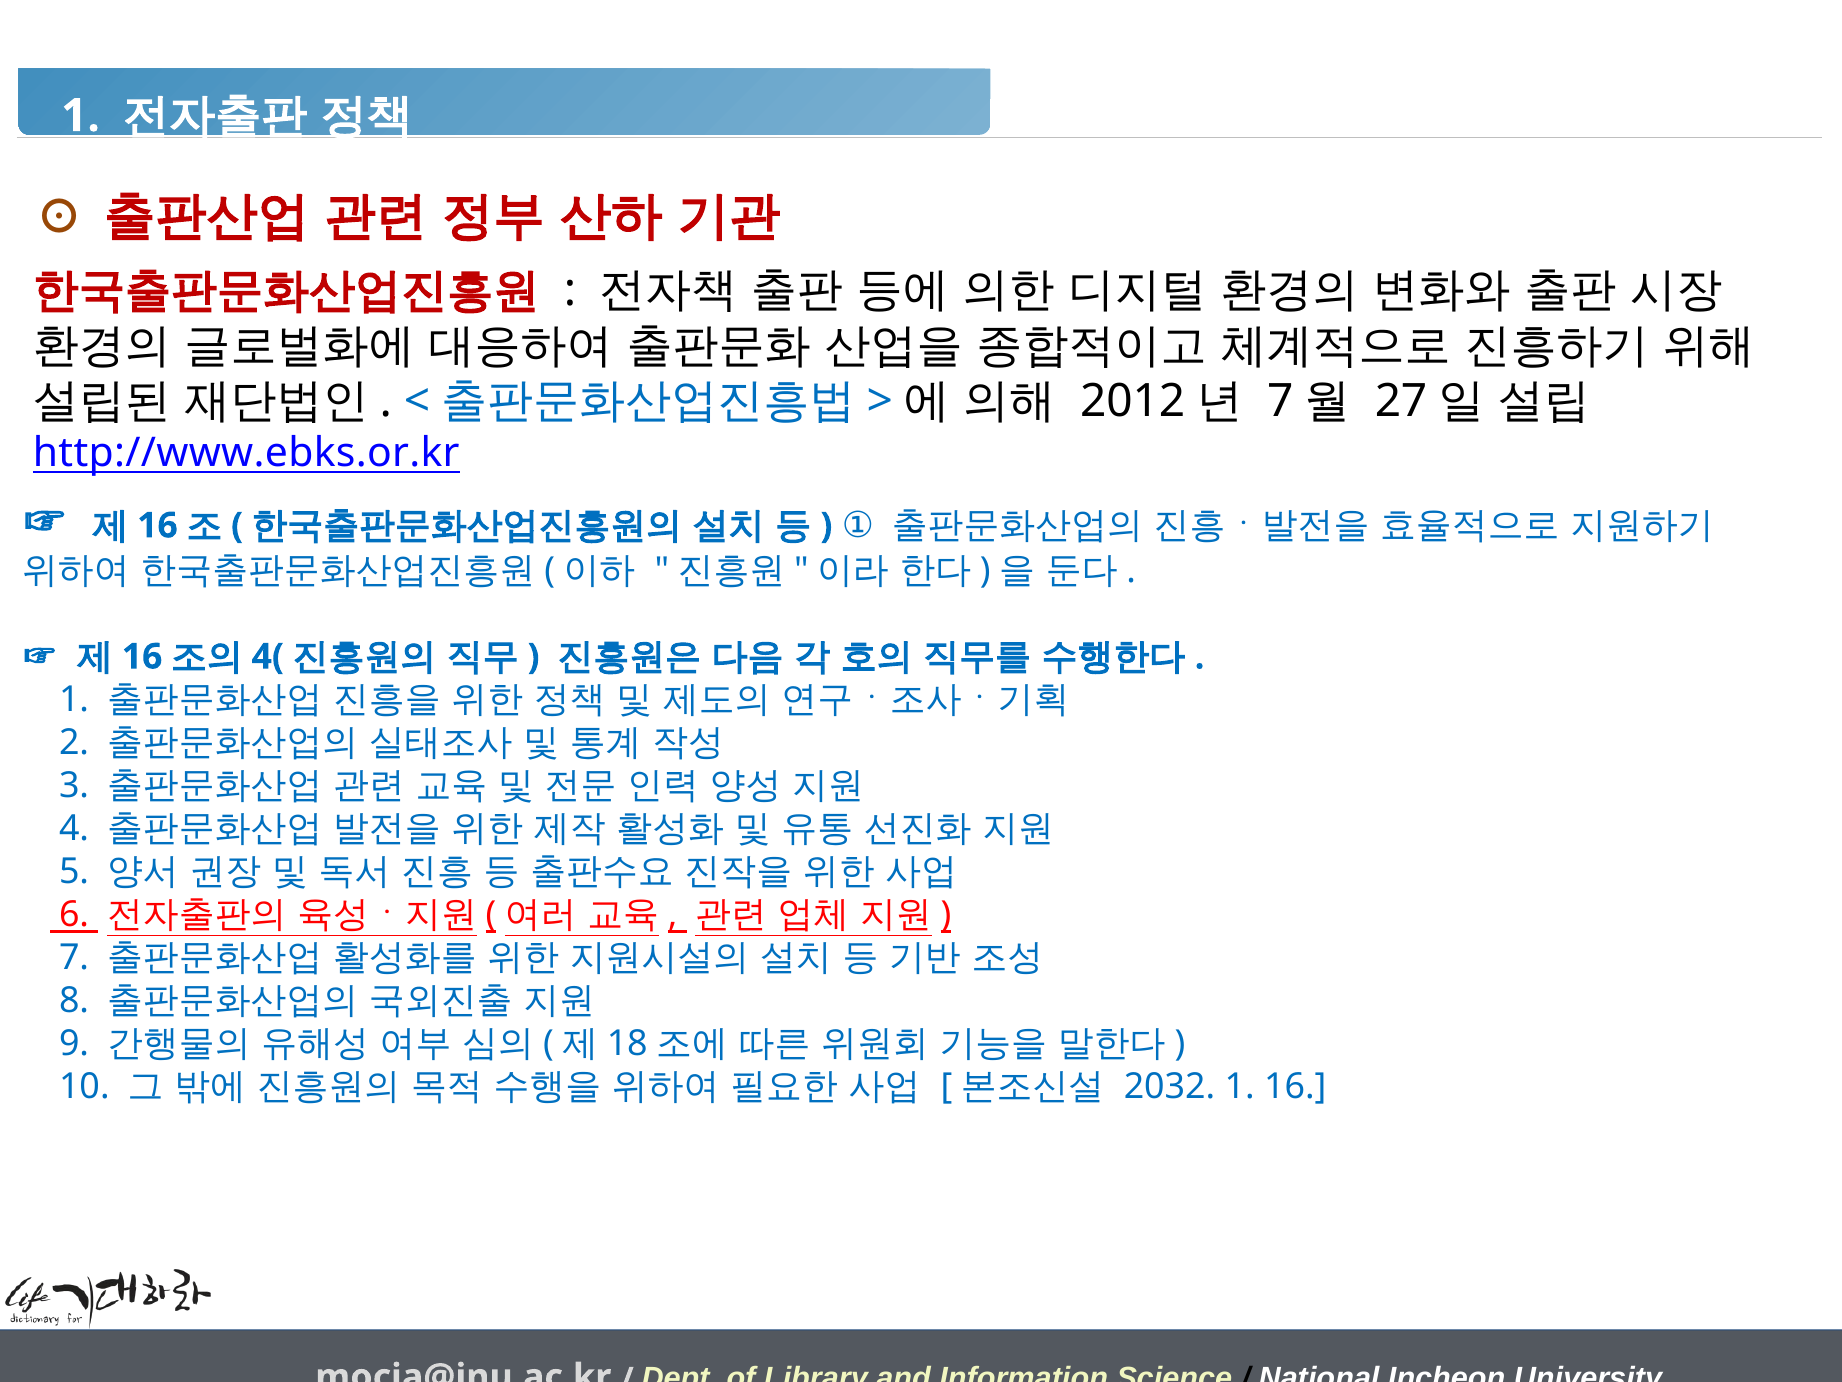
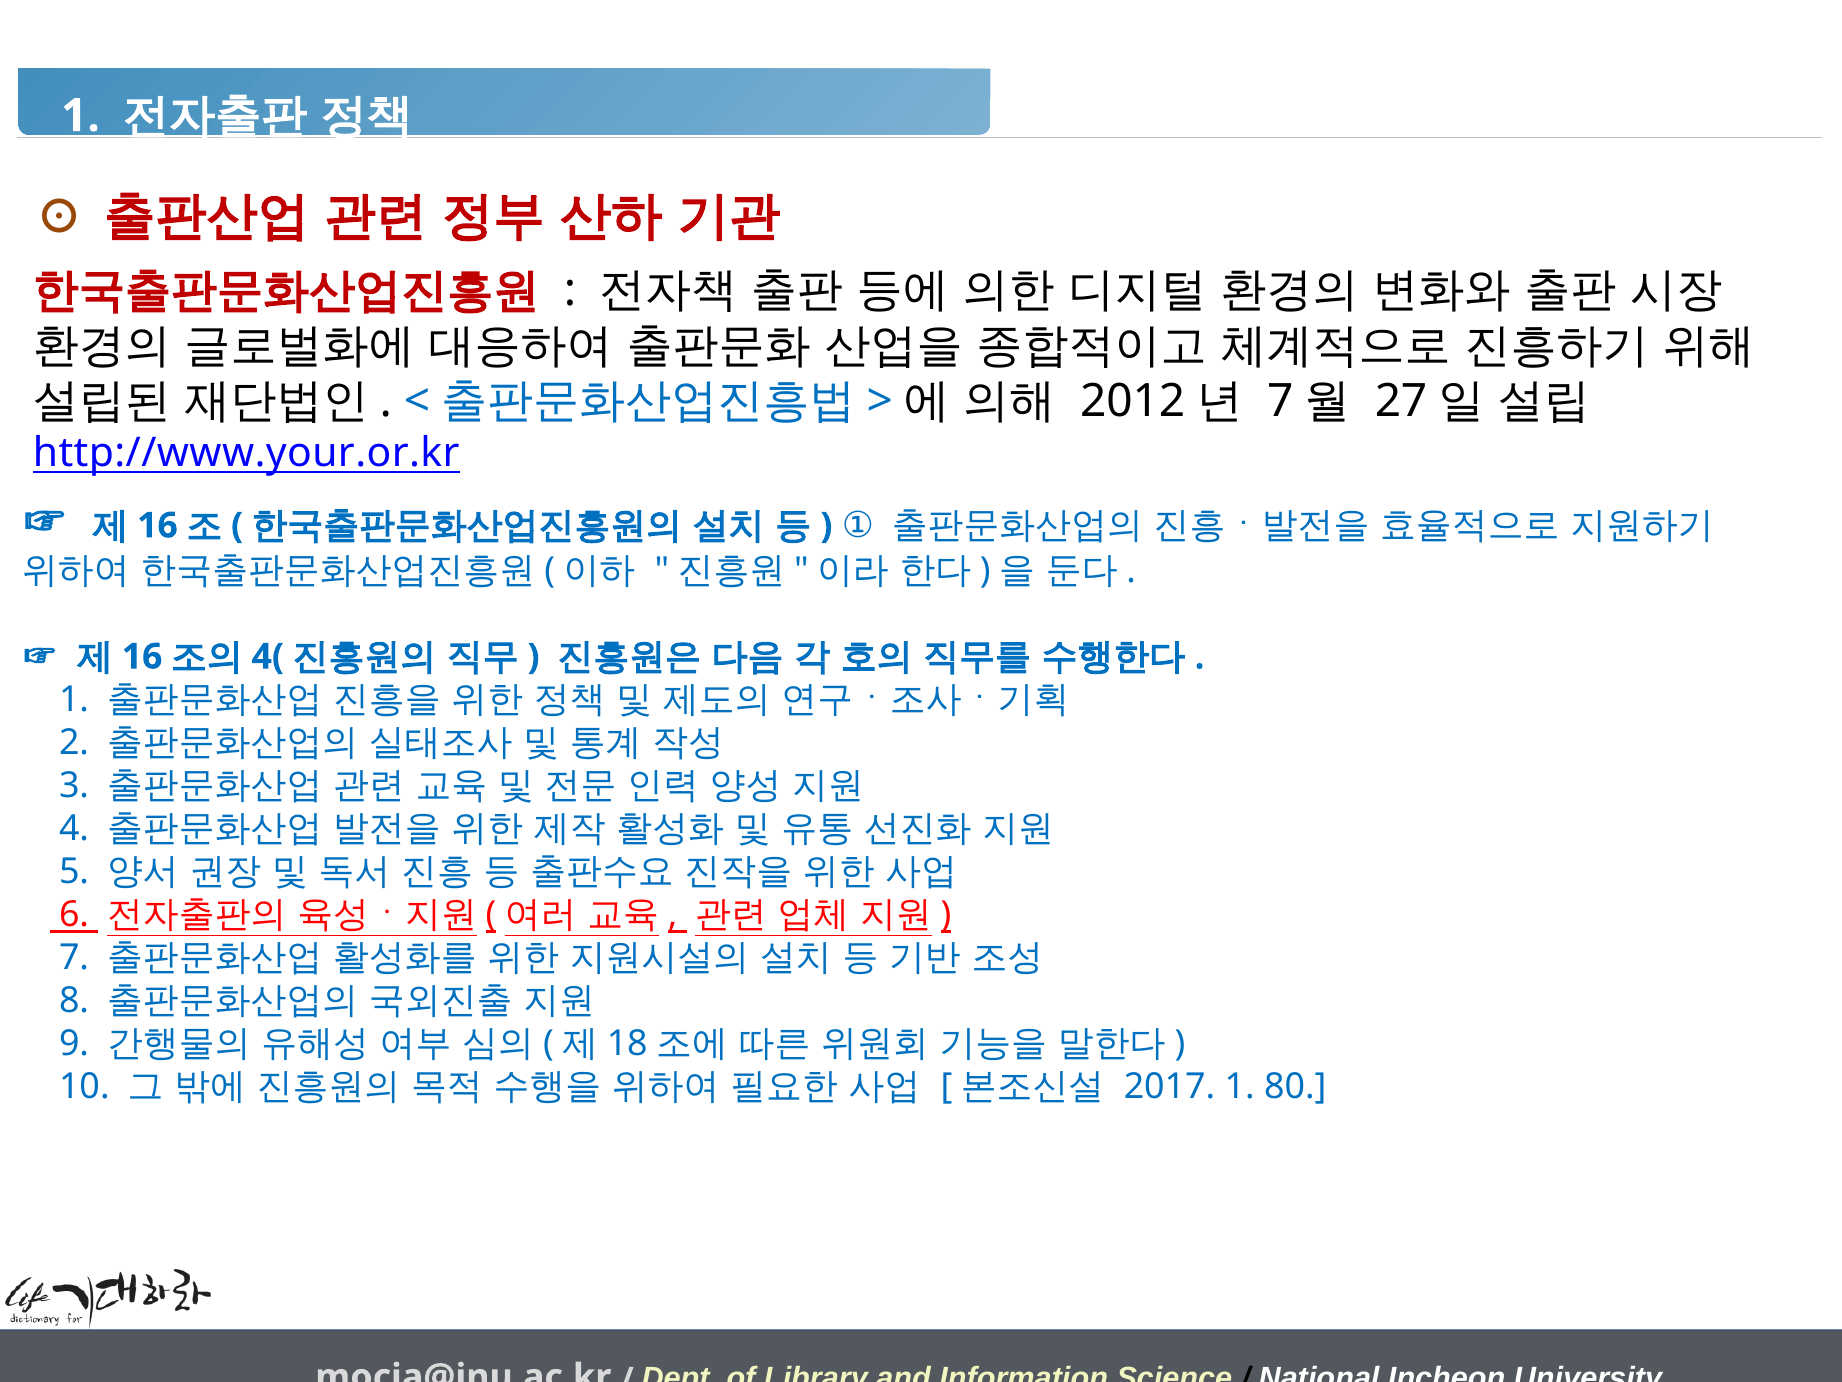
http://www.ebks.or.kr: http://www.ebks.or.kr -> http://www.your.or.kr (246, 453)
2032: 2032 -> 2017 (1170, 1086)
1 16: 16 -> 80 (1295, 1086)
